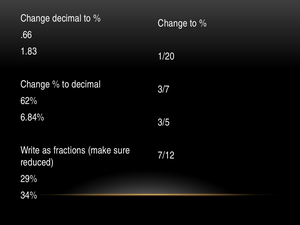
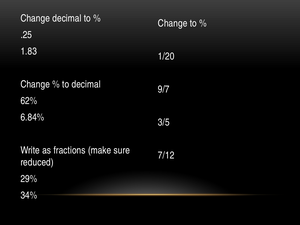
.66: .66 -> .25 (26, 35)
3/7: 3/7 -> 9/7 (164, 89)
